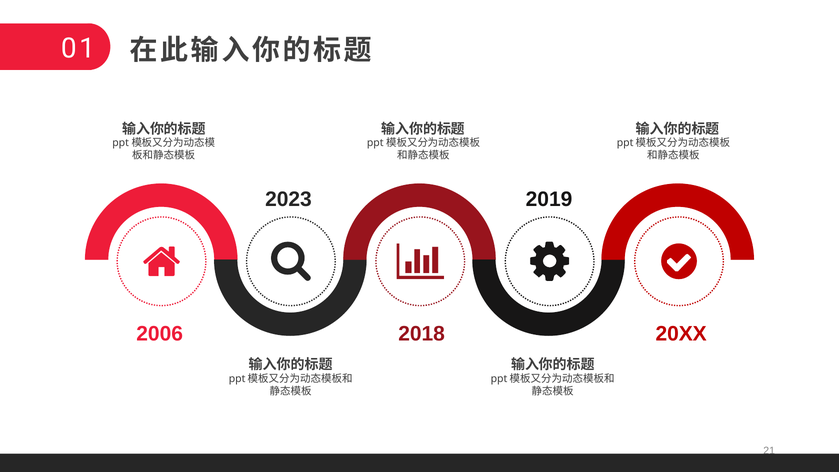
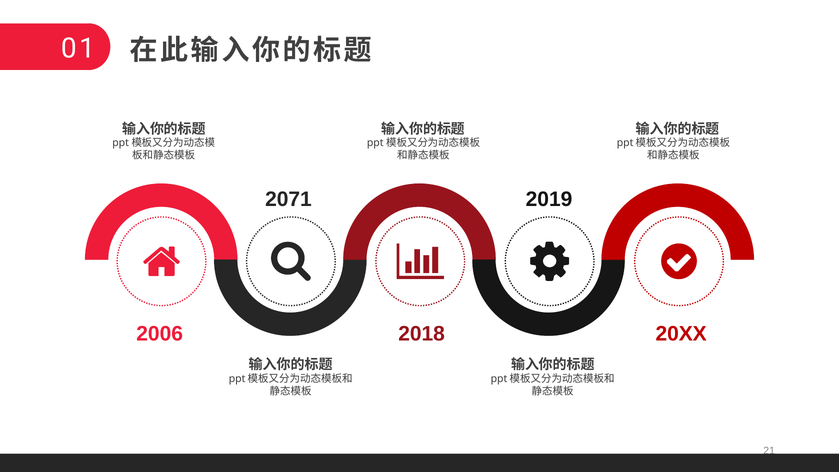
2023: 2023 -> 2071 (288, 199)
